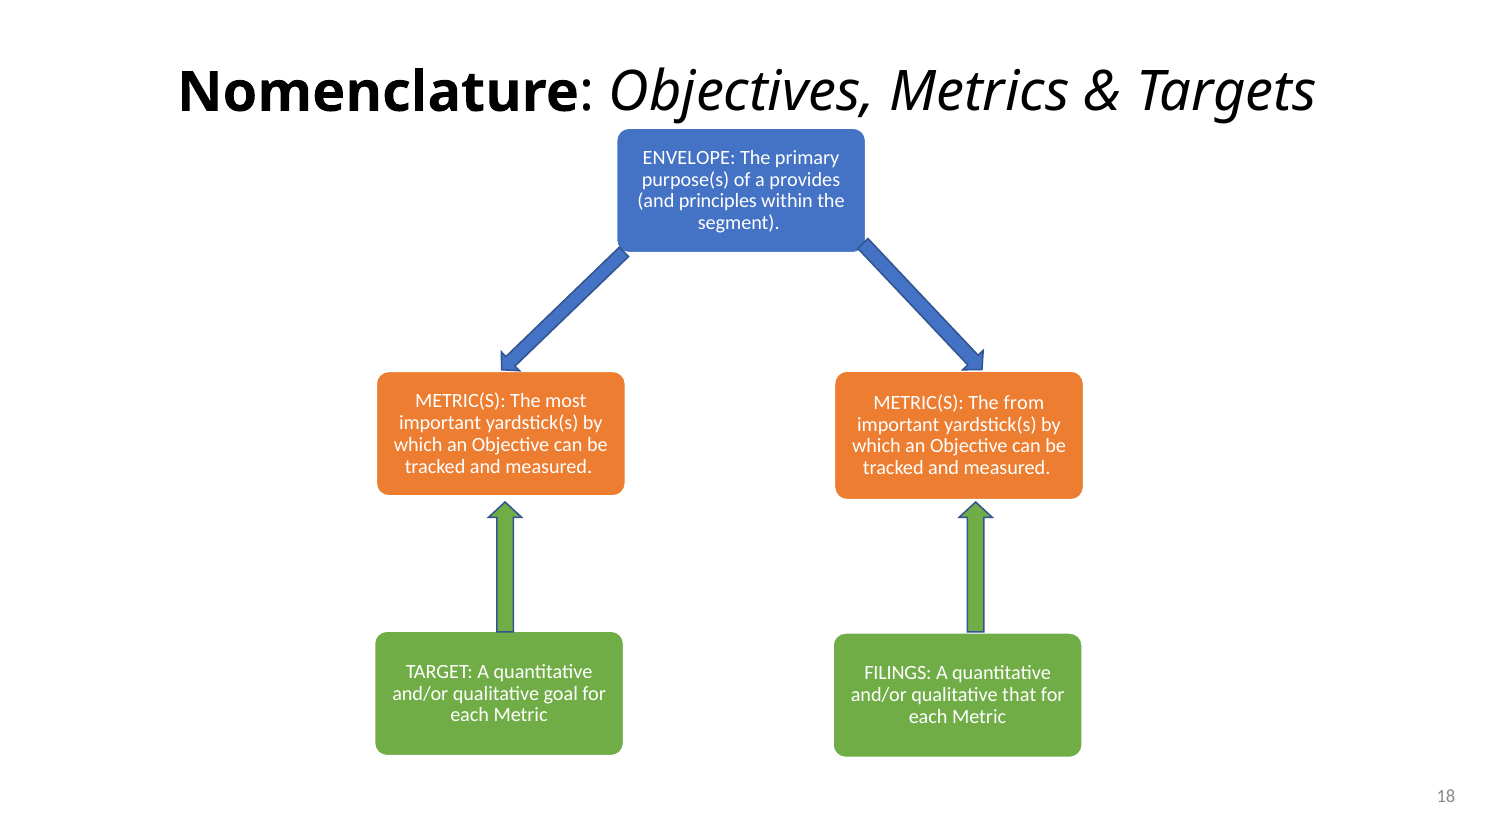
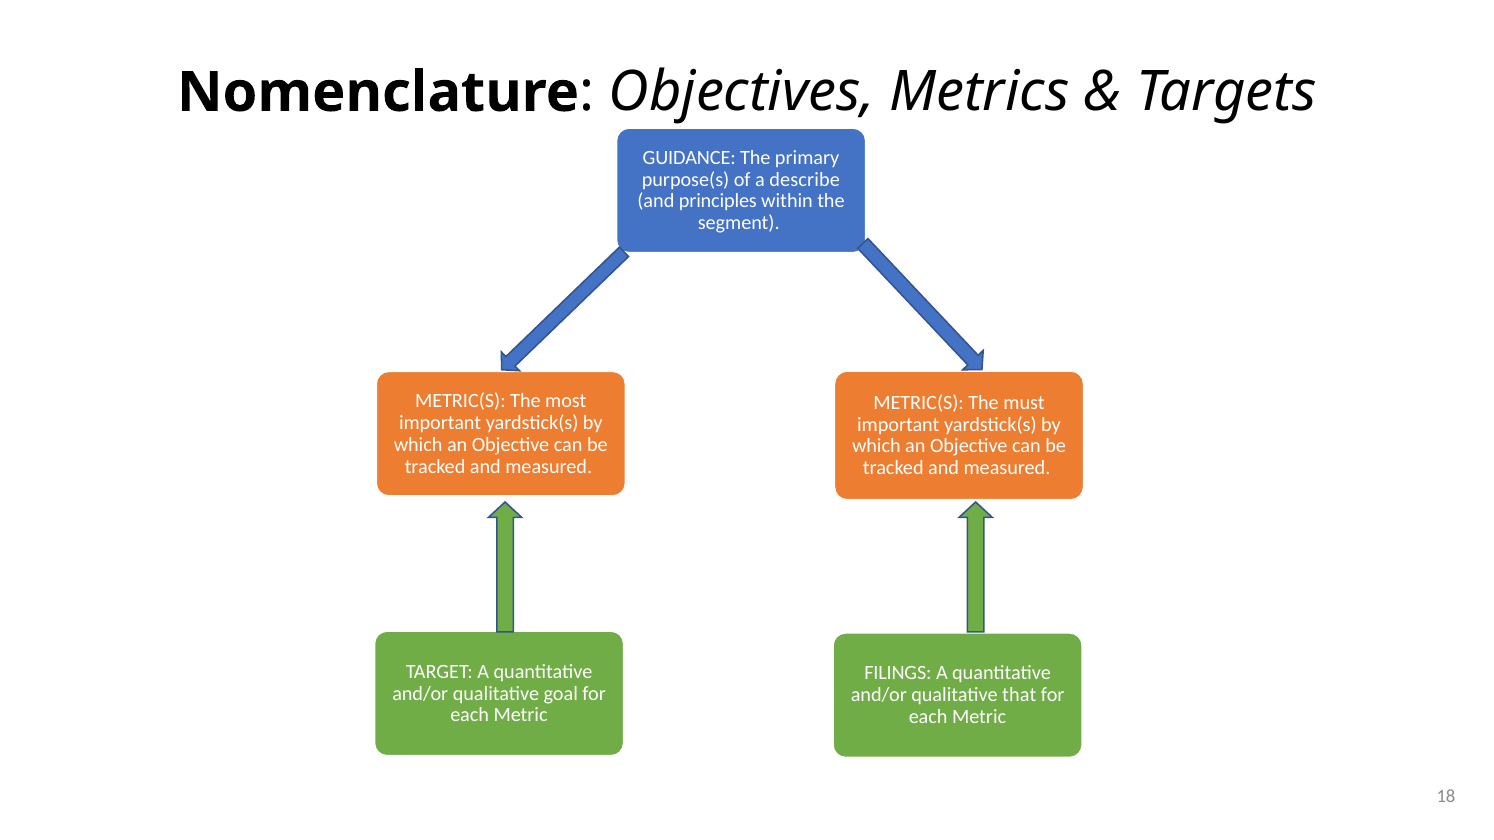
ENVELOPE: ENVELOPE -> GUIDANCE (689, 158)
provides: provides -> describe (805, 179)
from: from -> must (1024, 403)
